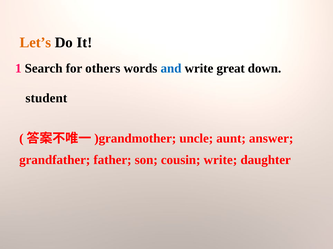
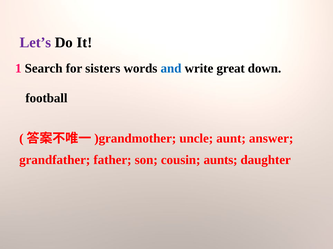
Let’s colour: orange -> purple (35, 43)
others: others -> sisters (103, 69)
student: student -> football (46, 98)
cousin write: write -> aunts (221, 160)
